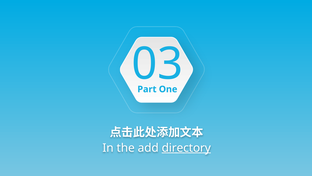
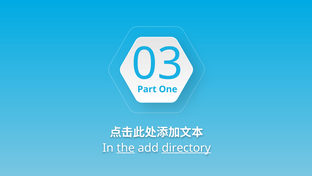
the underline: none -> present (126, 147)
